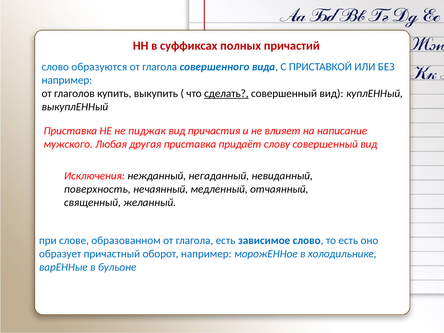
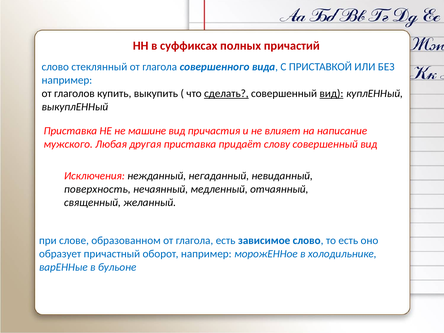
образуются: образуются -> стеклянный (99, 67)
вид underline: none -> present (331, 93)
пиджак: пиджак -> машине (147, 131)
